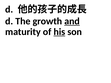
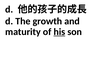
and underline: present -> none (72, 21)
